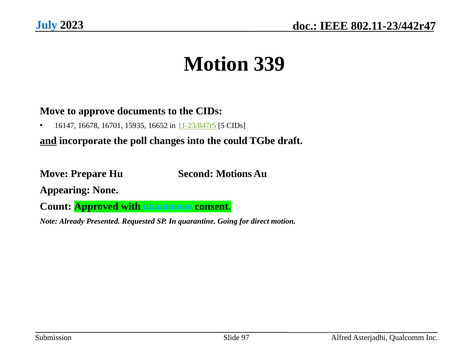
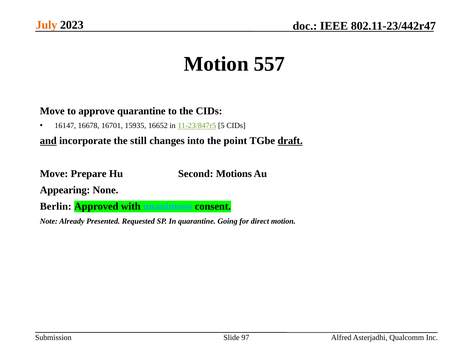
July colour: blue -> orange (46, 25)
339: 339 -> 557 (269, 64)
approve documents: documents -> quarantine (141, 111)
poll: poll -> still (138, 141)
could: could -> point (235, 141)
draft underline: none -> present (290, 141)
Count: Count -> Berlin (56, 206)
